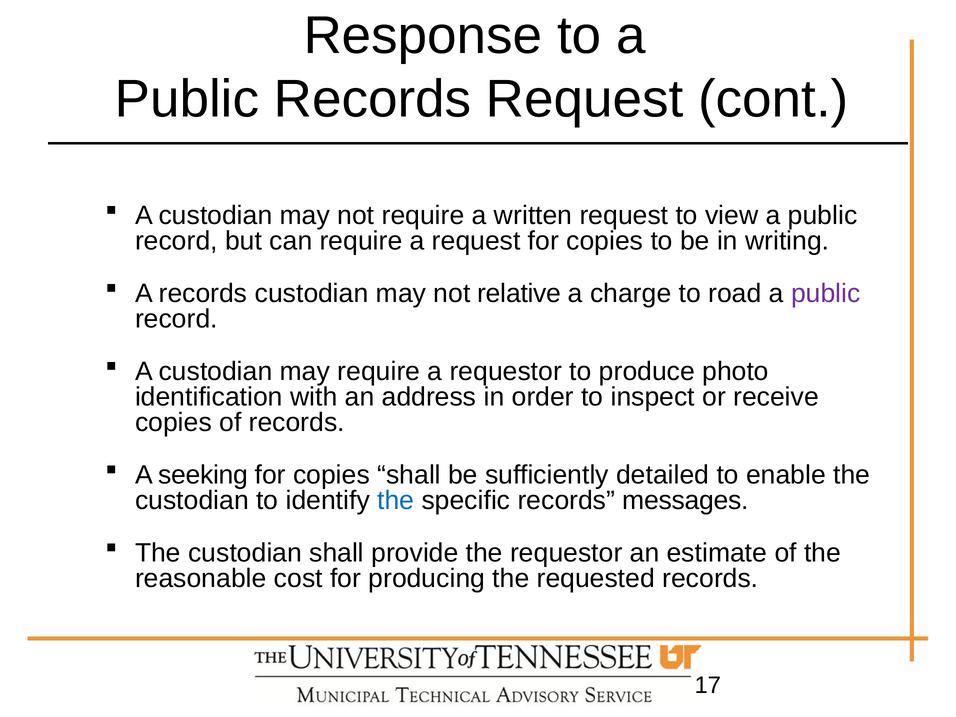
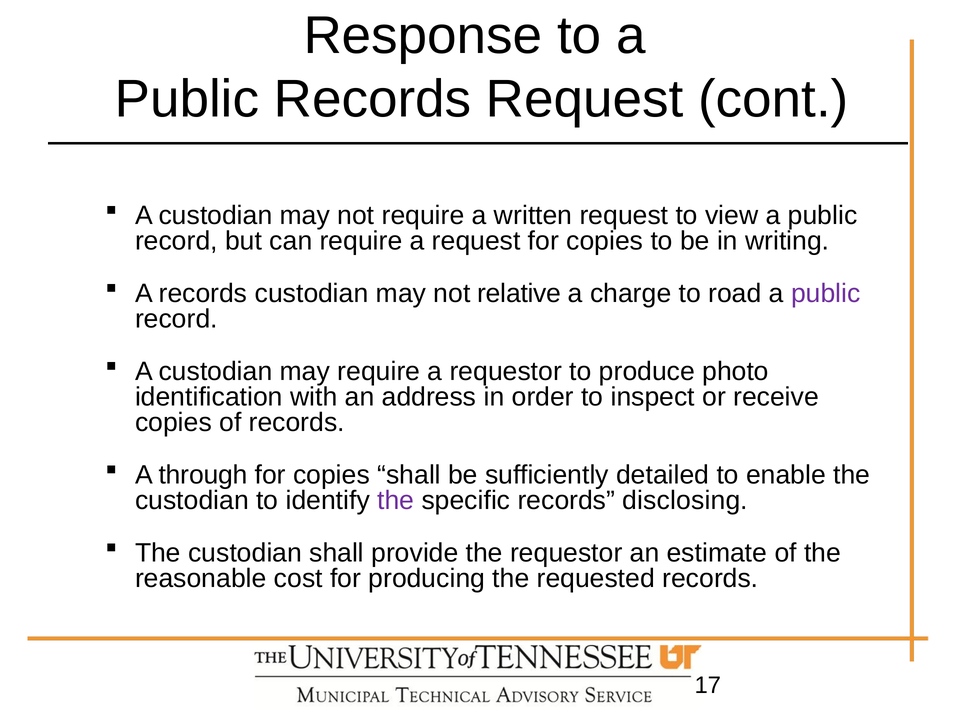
seeking: seeking -> through (203, 475)
the colour: blue -> purple (396, 500)
messages: messages -> disclosing (685, 500)
